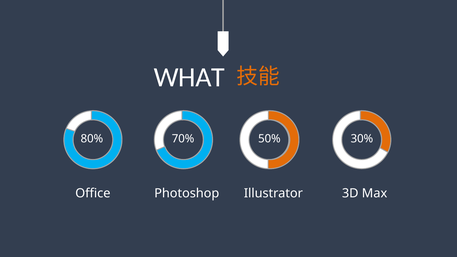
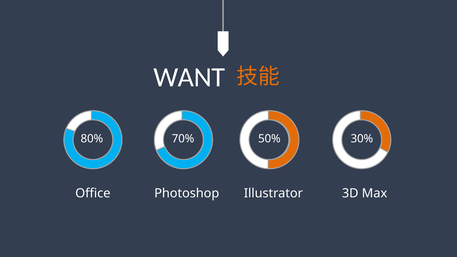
WHAT: WHAT -> WANT (189, 77)
